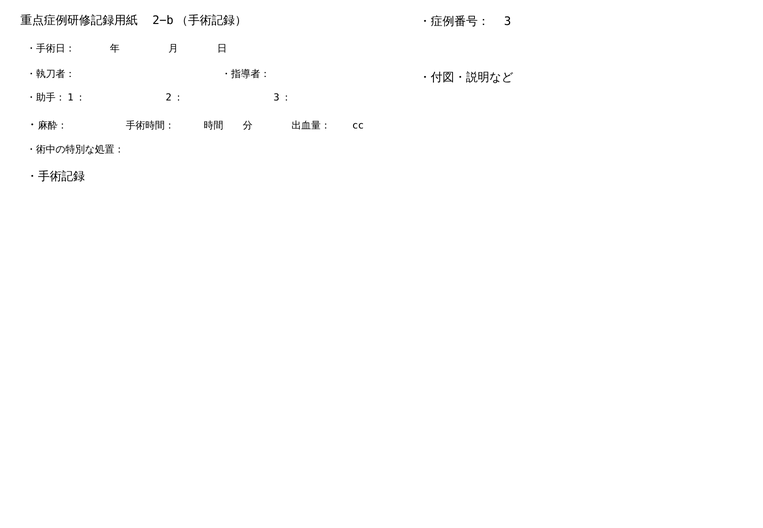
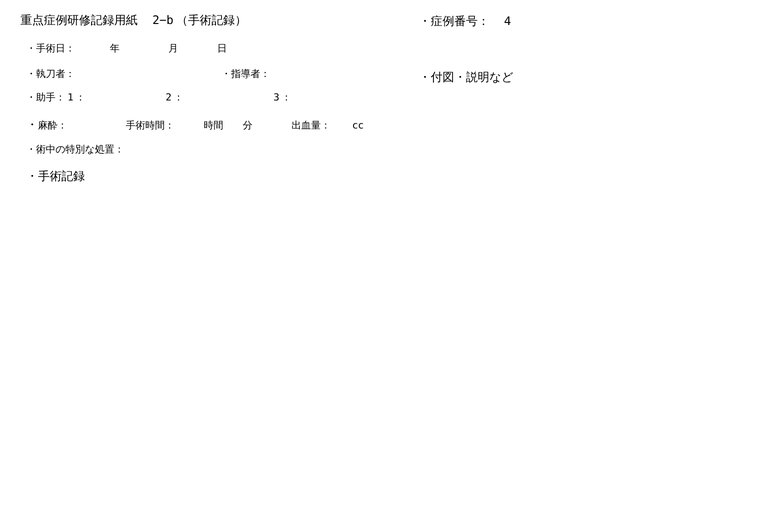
3: 3 -> 4 (508, 21)
